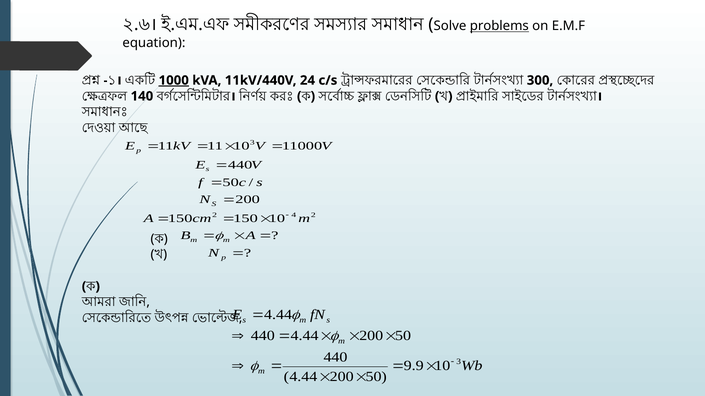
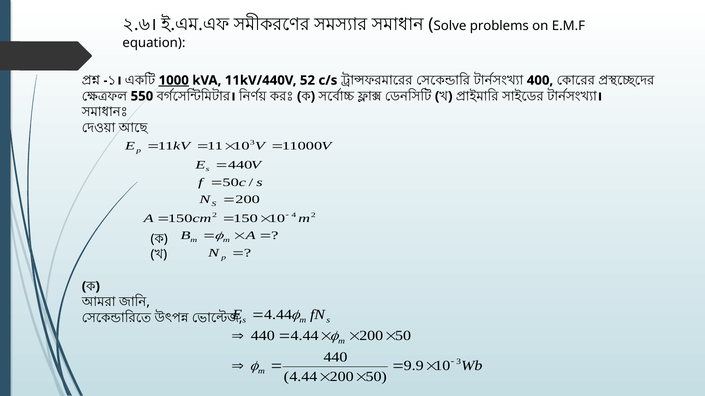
problems underline: present -> none (499, 26)
24: 24 -> 52 (307, 80)
300: 300 -> 400 (540, 80)
140: 140 -> 550 (142, 96)
